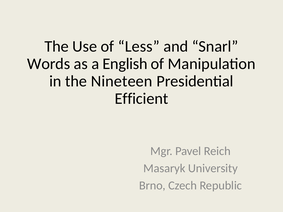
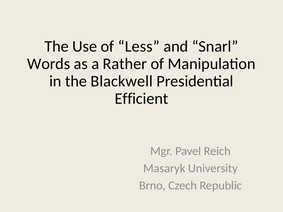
English: English -> Rather (125, 64)
Nineteen: Nineteen -> Blackwell (122, 81)
